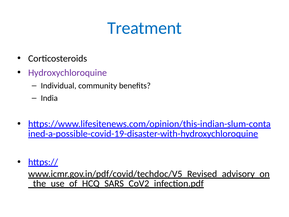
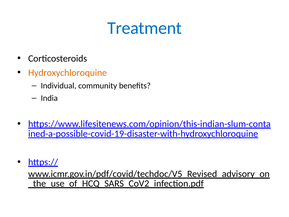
Hydroxychloroquine colour: purple -> orange (68, 73)
